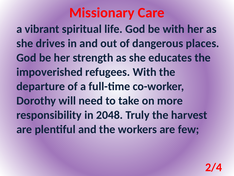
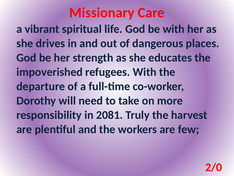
2048: 2048 -> 2081 (110, 115)
2/4: 2/4 -> 2/0 (214, 167)
